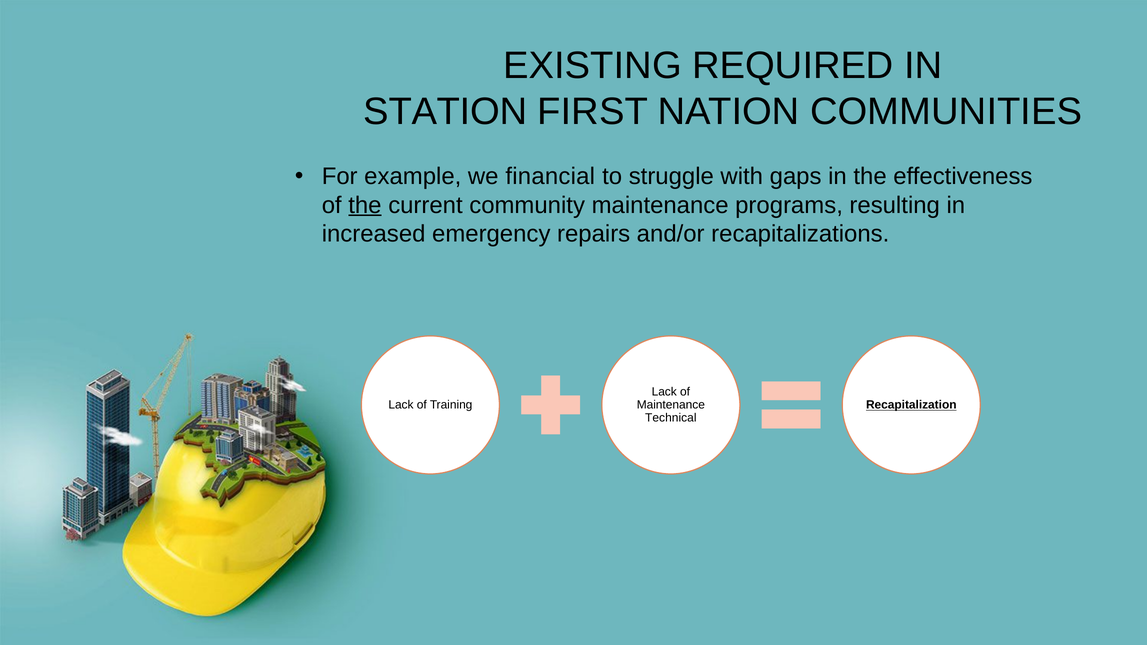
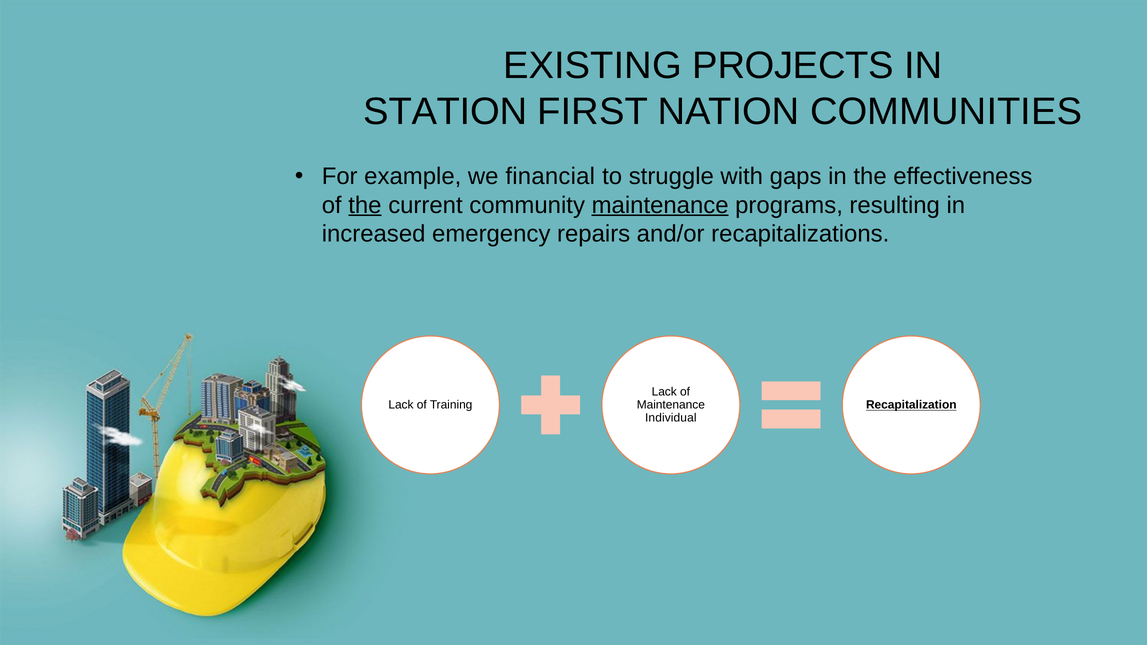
REQUIRED: REQUIRED -> PROJECTS (793, 66)
maintenance underline: none -> present (660, 205)
Technical: Technical -> Individual (671, 418)
